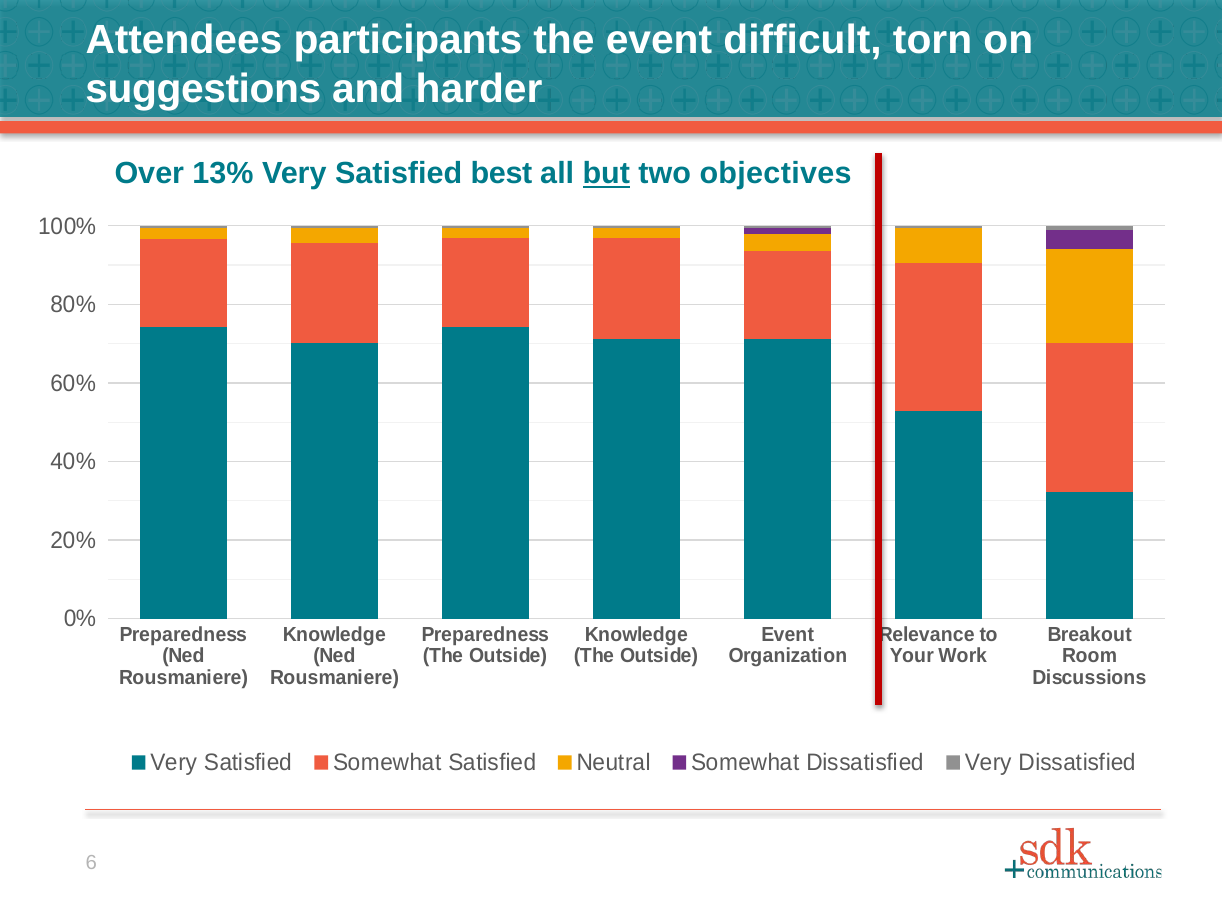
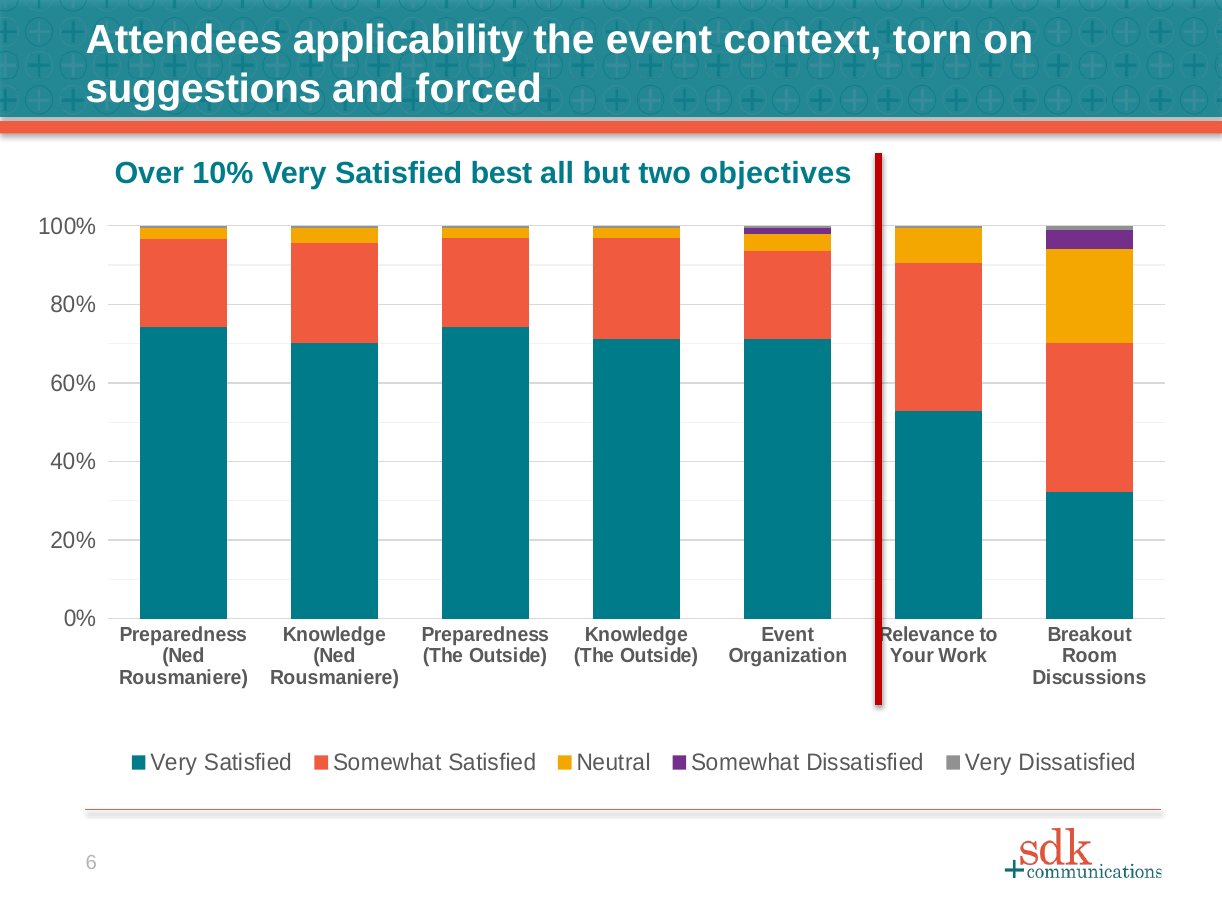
participants: participants -> applicability (408, 40)
difficult: difficult -> context (802, 40)
harder: harder -> forced (479, 89)
13%: 13% -> 10% (223, 173)
but underline: present -> none (606, 173)
